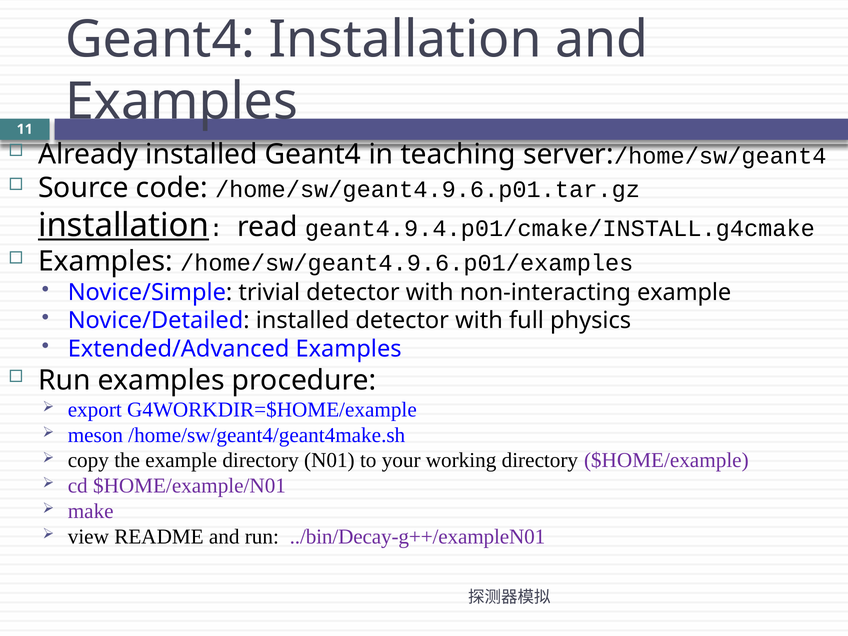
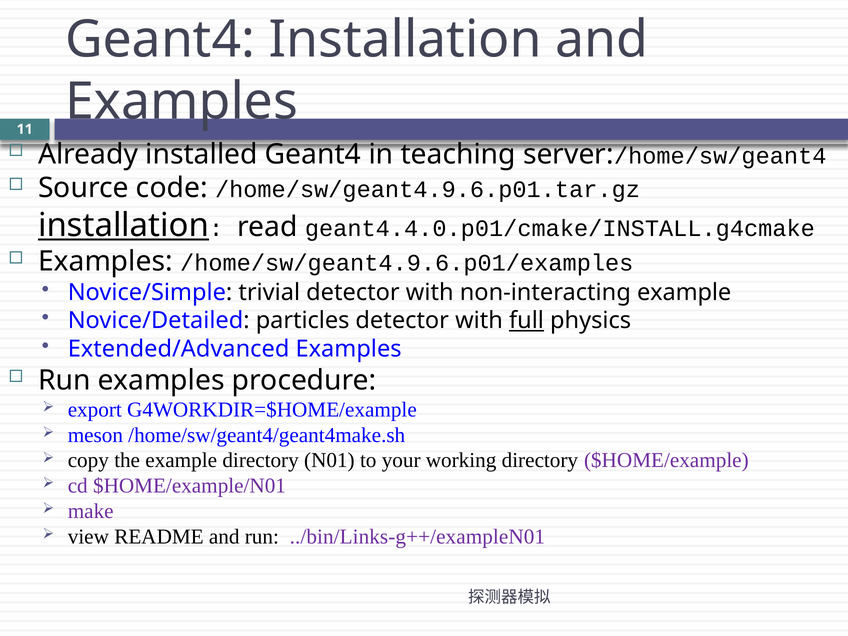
geant4.9.4.p01/cmake/INSTALL.g4cmake: geant4.9.4.p01/cmake/INSTALL.g4cmake -> geant4.4.0.p01/cmake/INSTALL.g4cmake (560, 228)
Novice/Detailed installed: installed -> particles (303, 321)
full underline: none -> present (527, 321)
../bin/Decay-g++/exampleN01: ../bin/Decay-g++/exampleN01 -> ../bin/Links-g++/exampleN01 (417, 537)
